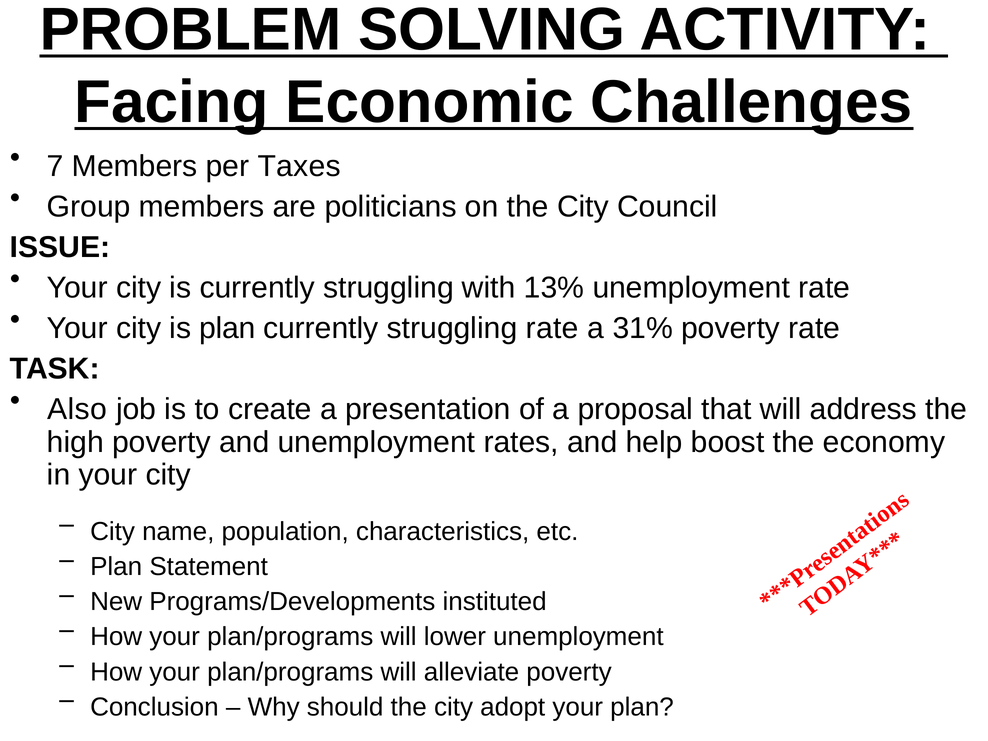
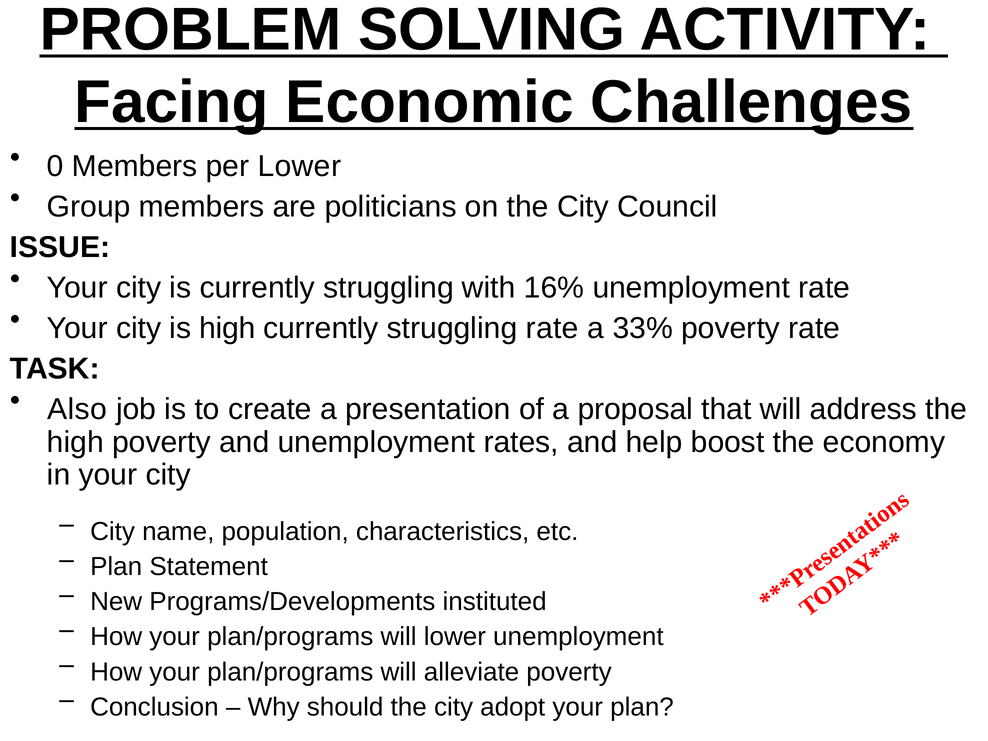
7: 7 -> 0 (55, 167)
per Taxes: Taxes -> Lower (299, 167)
13%: 13% -> 16% (554, 288)
is plan: plan -> high (227, 328)
31%: 31% -> 33% (643, 328)
